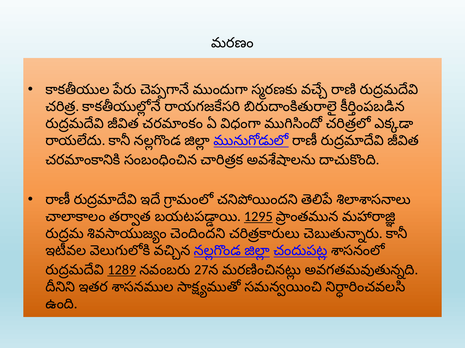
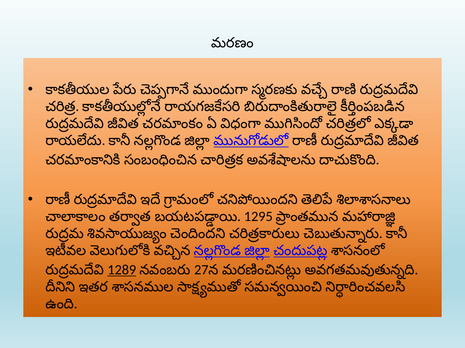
1295 underline: present -> none (258, 217)
